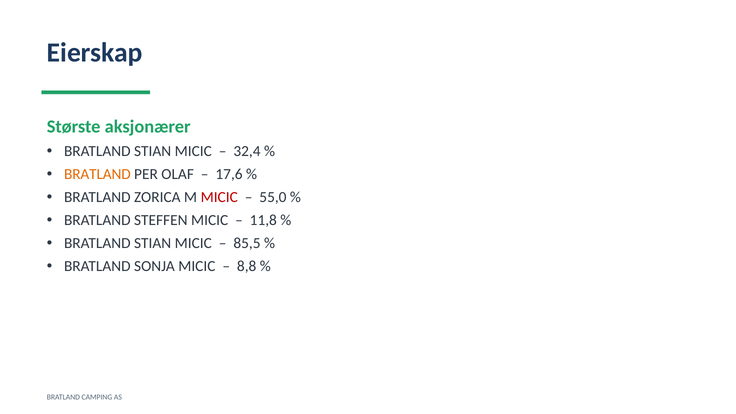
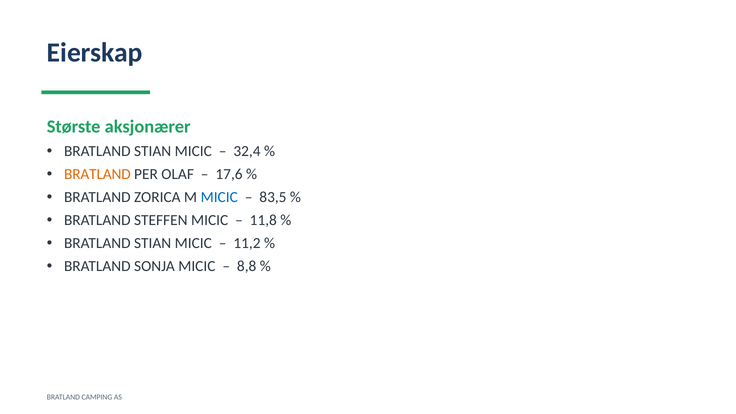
MICIC colour: red -> blue (219, 197)
55,0: 55,0 -> 83,5 (273, 197)
85,5: 85,5 -> 11,2 (247, 243)
